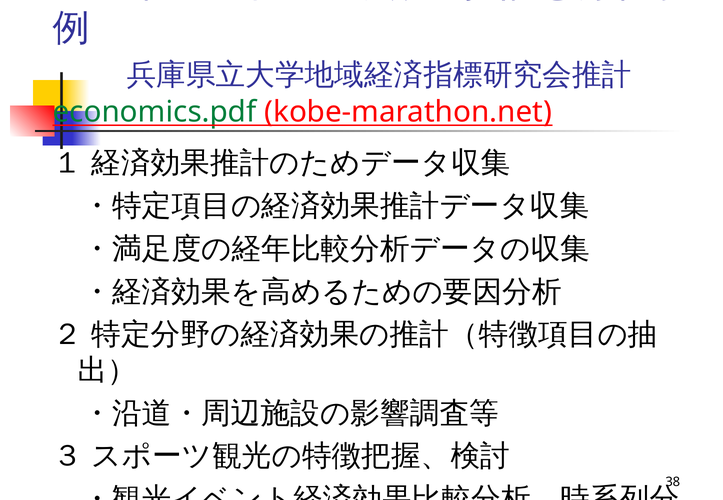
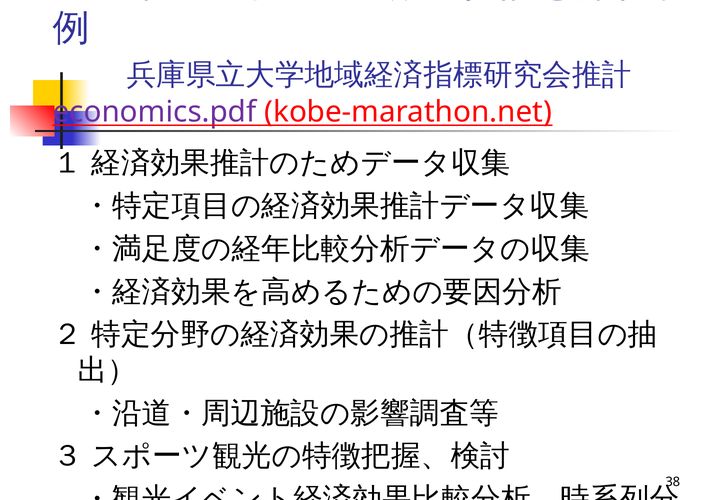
economics.pdf colour: green -> purple (155, 112)
